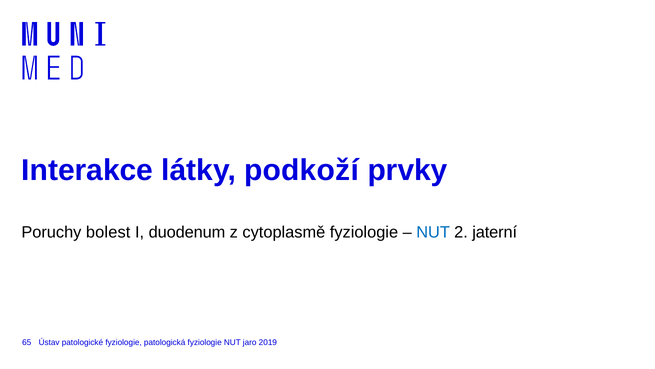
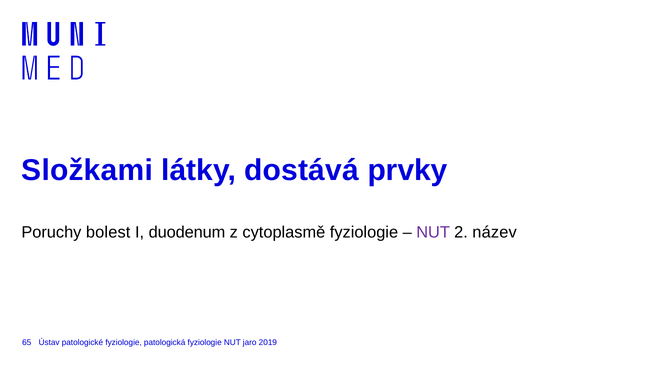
Interakce: Interakce -> Složkami (87, 170)
podkoží: podkoží -> dostává (302, 170)
NUT colour: blue -> purple (433, 232)
jaterní: jaterní -> název (495, 232)
